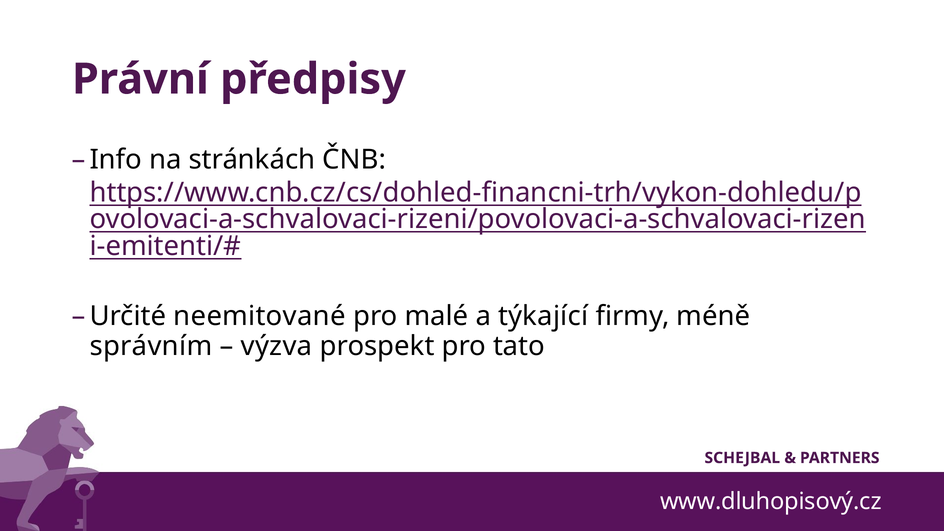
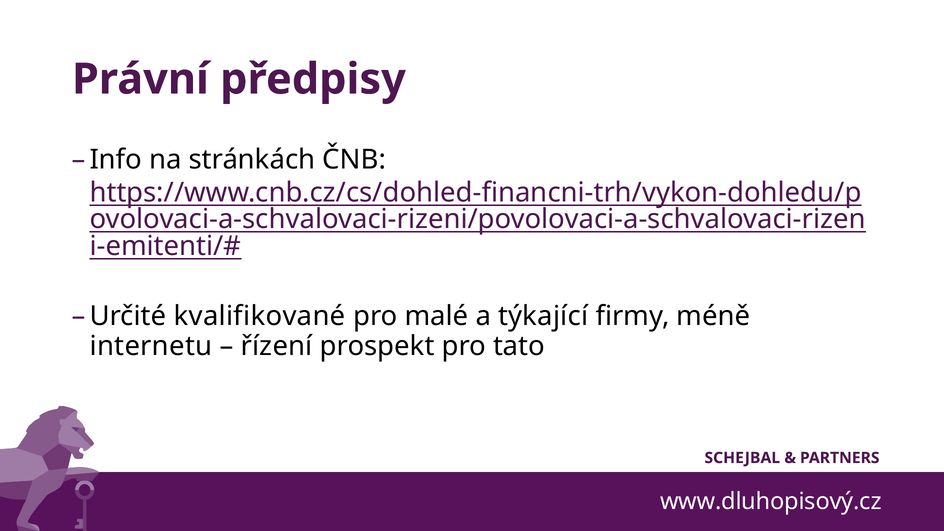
neemitované: neemitované -> kvalifikované (260, 316)
správním: správním -> internetu (151, 346)
výzva: výzva -> řízení (277, 346)
